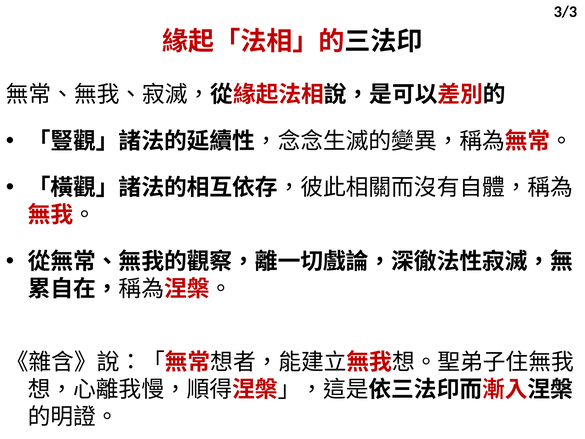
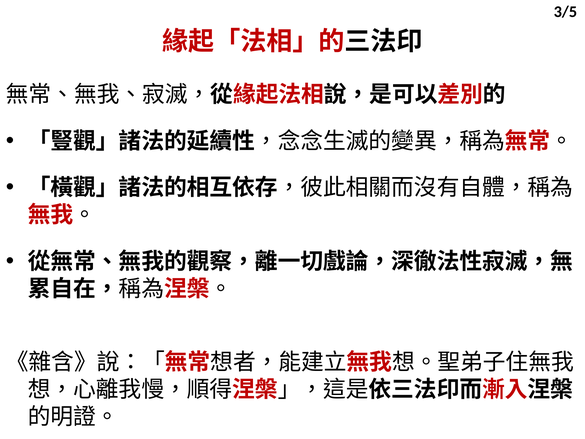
3/3: 3/3 -> 3/5 (565, 12)
